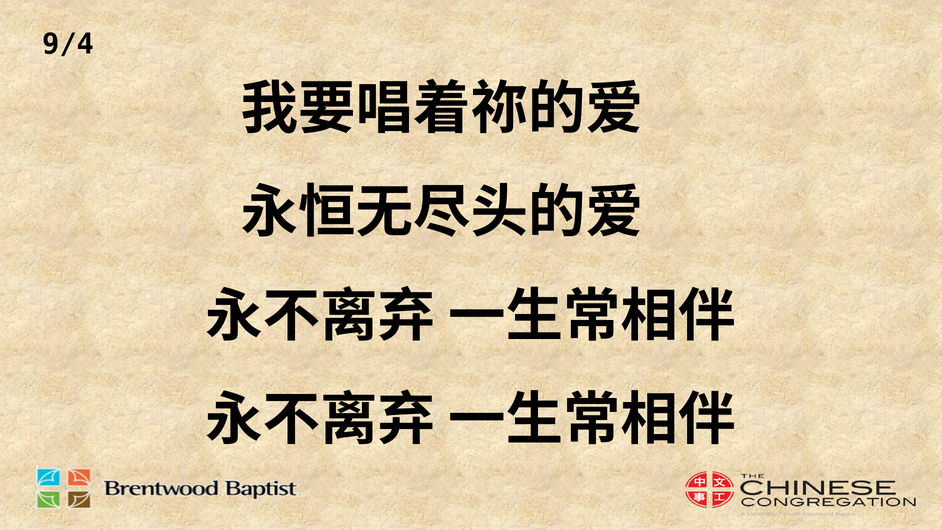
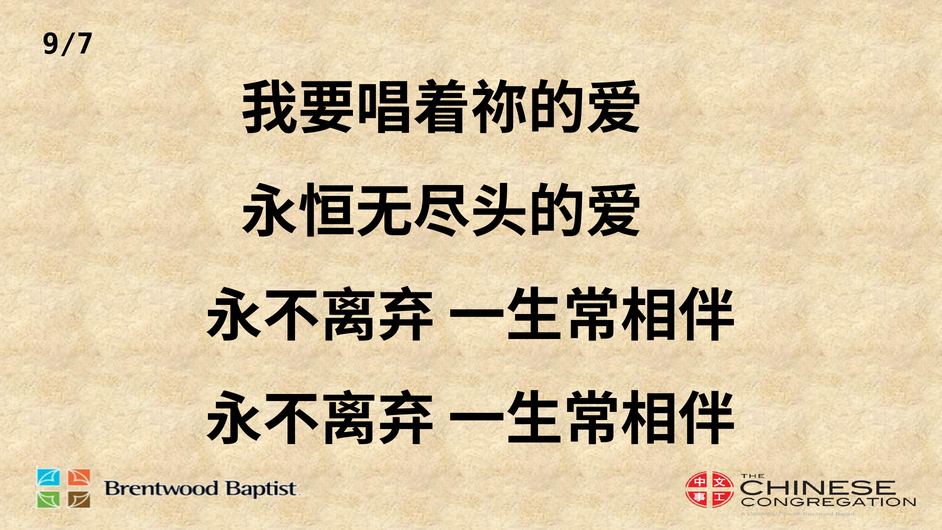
9/4: 9/4 -> 9/7 (68, 44)
